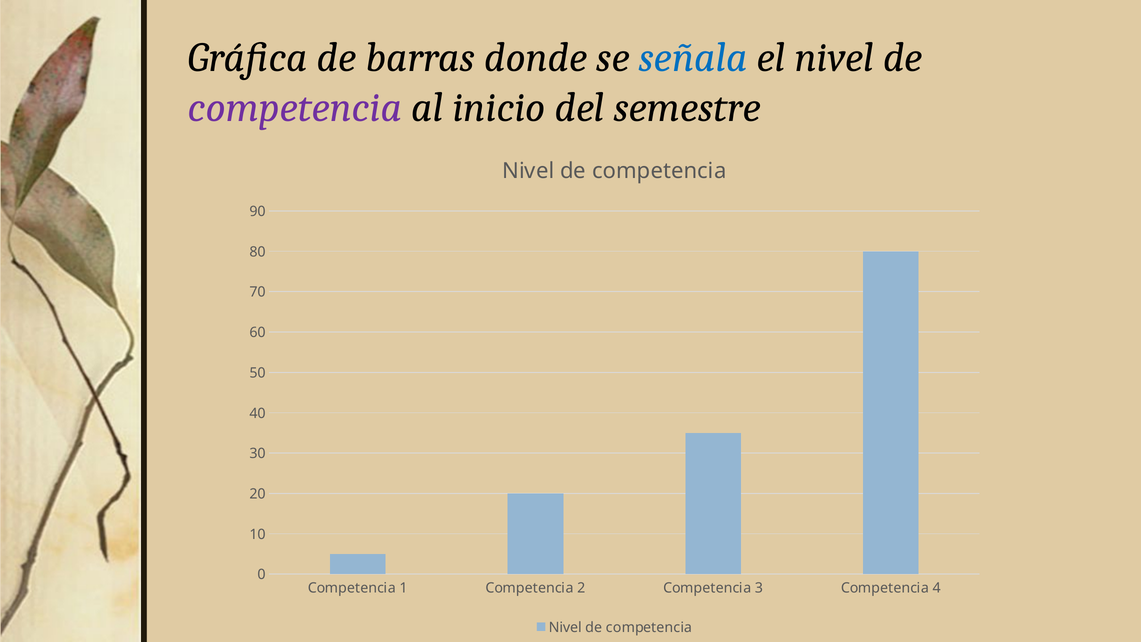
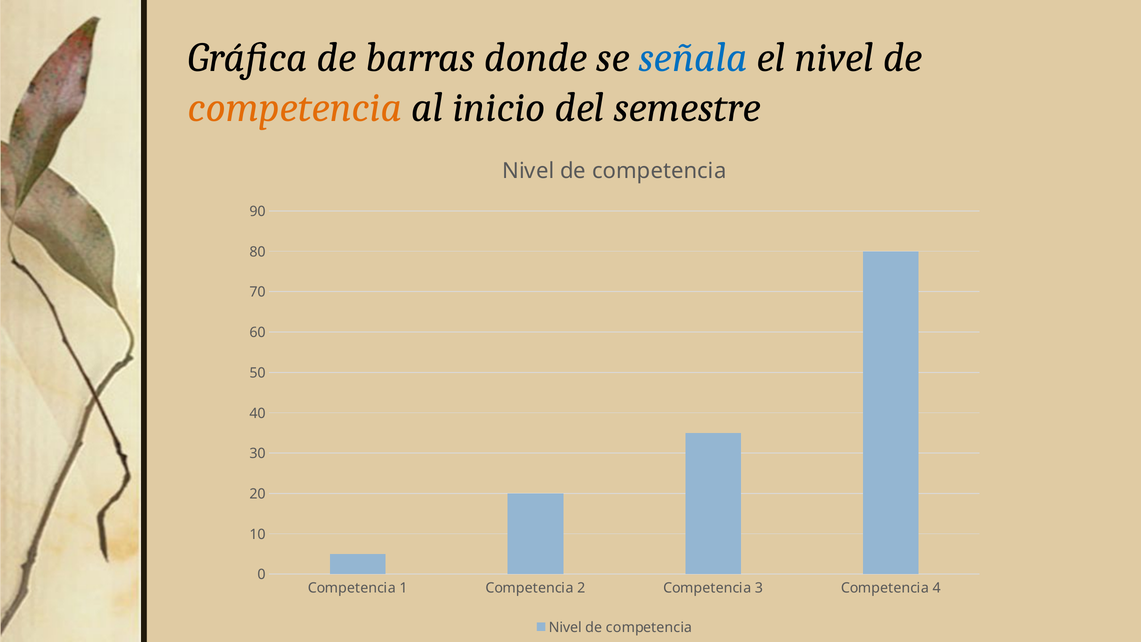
competencia colour: purple -> orange (295, 108)
